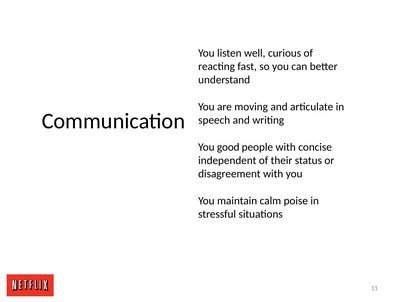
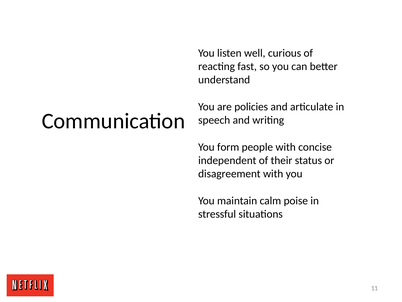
moving: moving -> policies (251, 107)
good: good -> form (228, 147)
